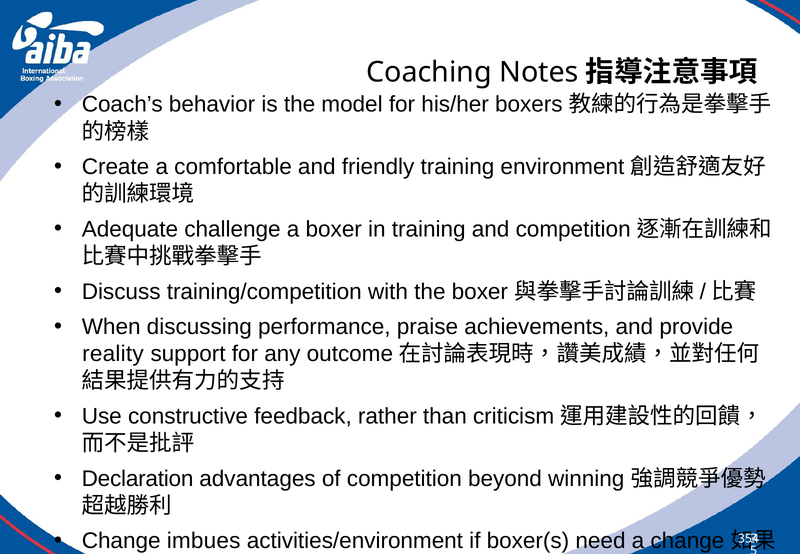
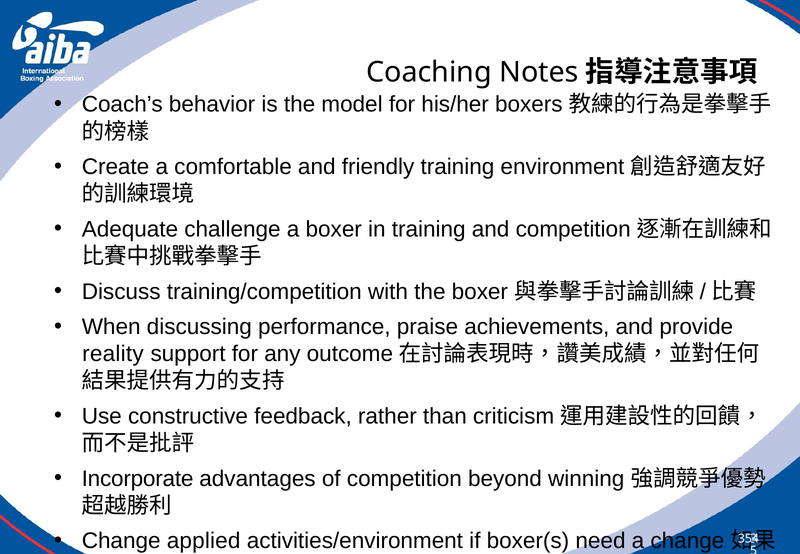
Declaration: Declaration -> Incorporate (138, 478)
imbues: imbues -> applied (204, 541)
